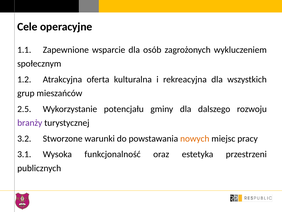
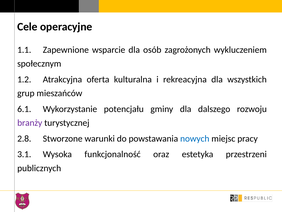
2.5: 2.5 -> 6.1 (24, 109)
3.2: 3.2 -> 2.8 (24, 138)
nowych colour: orange -> blue (195, 138)
